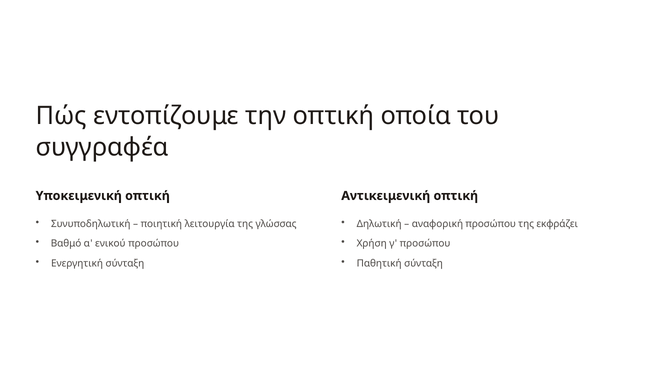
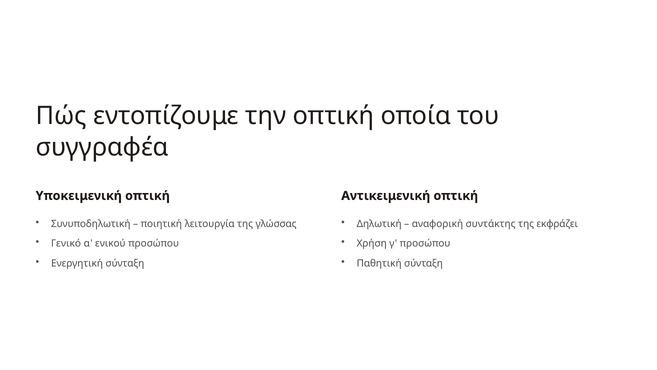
αναφορική προσώπου: προσώπου -> συντάκτης (491, 224)
Βαθμό: Βαθμό -> Γενικό (66, 243)
